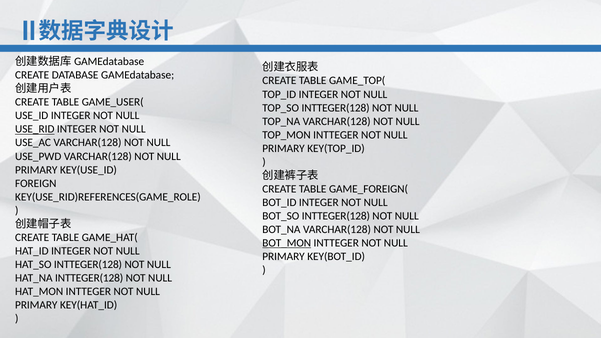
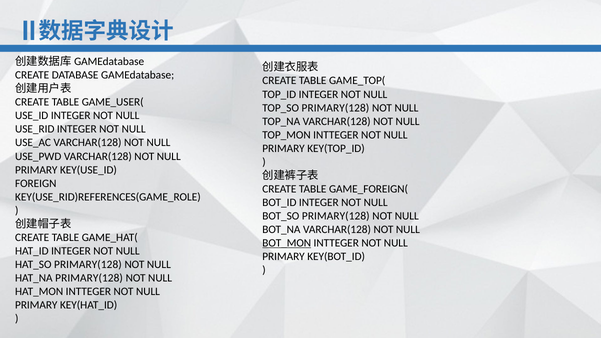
TOP_SO INTTEGER(128: INTTEGER(128 -> PRIMARY(128 (335, 108)
USE_RID underline: present -> none (35, 129)
BOT_SO INTTEGER(128: INTTEGER(128 -> PRIMARY(128 (336, 216)
HAT_SO INTTEGER(128: INTTEGER(128 -> PRIMARY(128 (88, 264)
HAT_NA INTTEGER(128: INTTEGER(128 -> PRIMARY(128 (89, 278)
